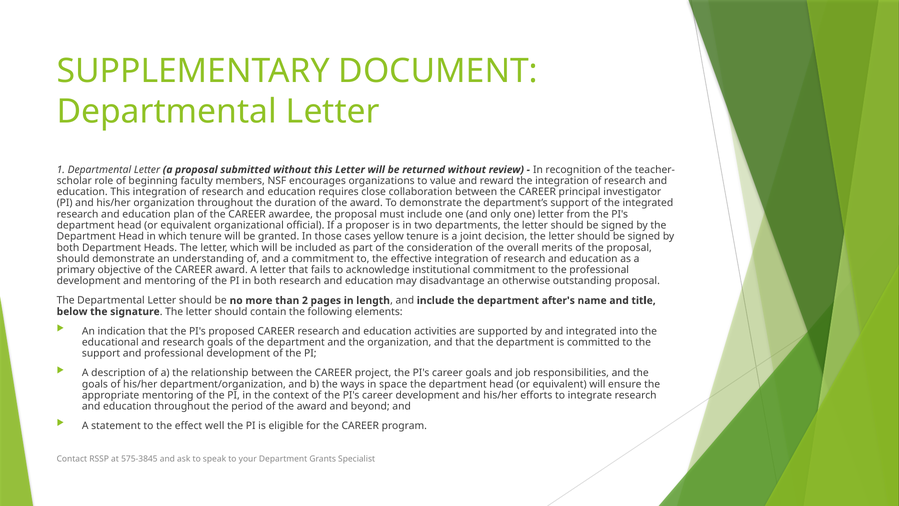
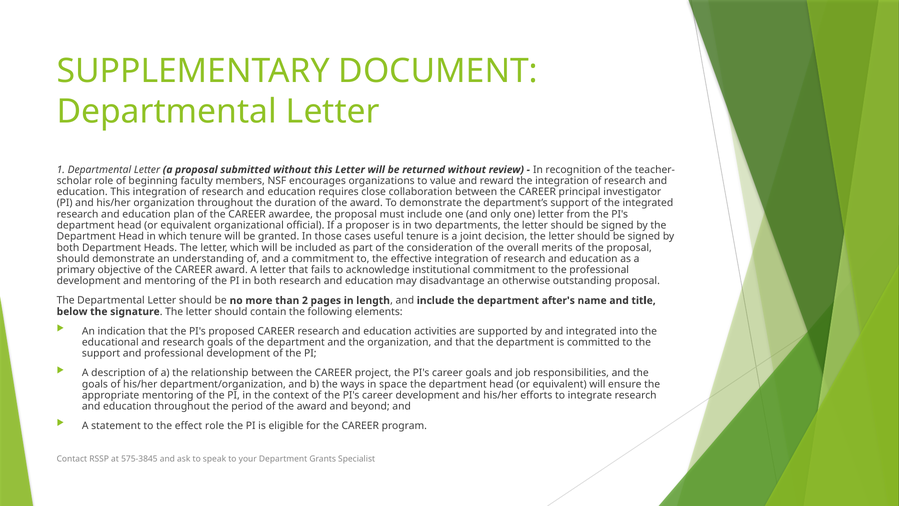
yellow: yellow -> useful (389, 236)
effect well: well -> role (215, 426)
